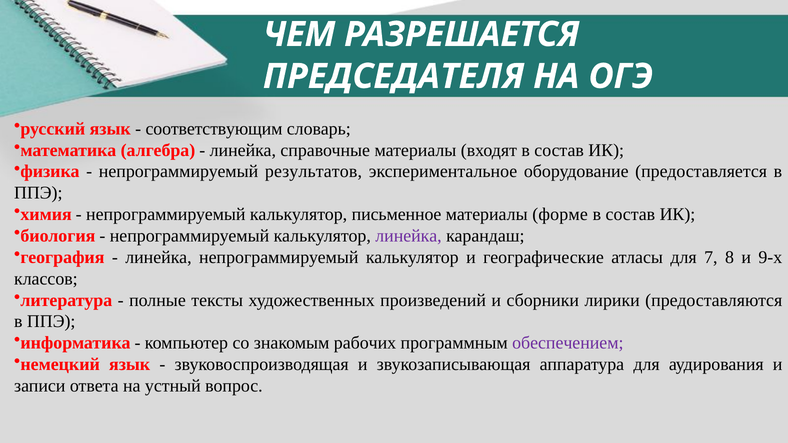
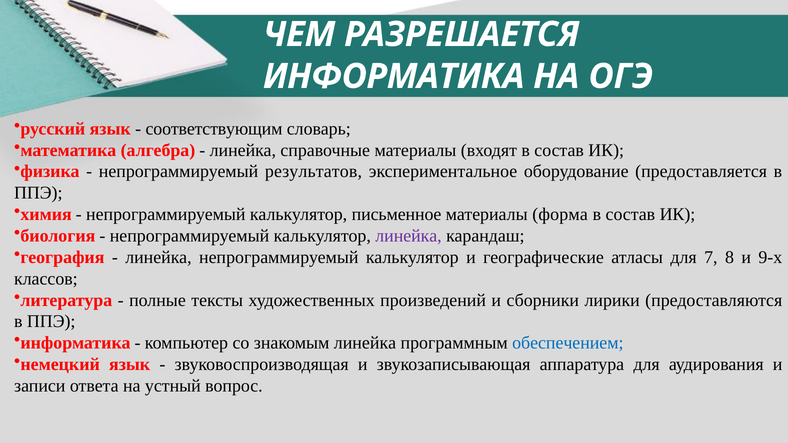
ПРЕДСЕДАТЕЛЯ: ПРЕДСЕДАТЕЛЯ -> ИНФОРМАТИКА (394, 76)
форме: форме -> форма (560, 215)
знакомым рабочих: рабочих -> линейка (365, 343)
обеспечением colour: purple -> blue (568, 343)
